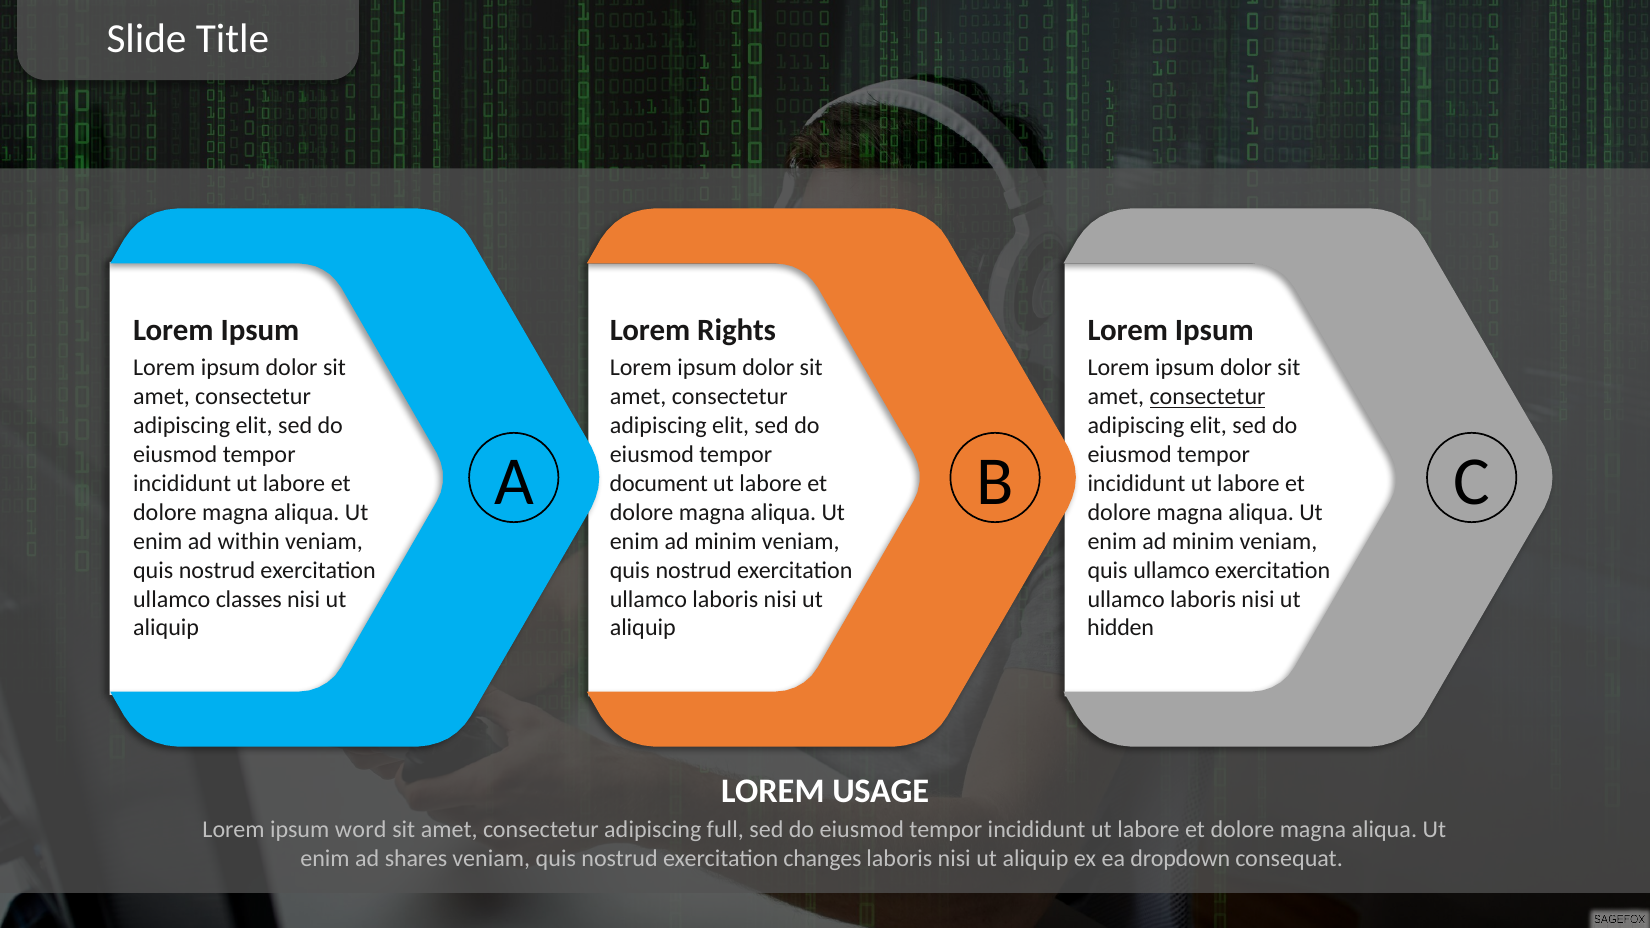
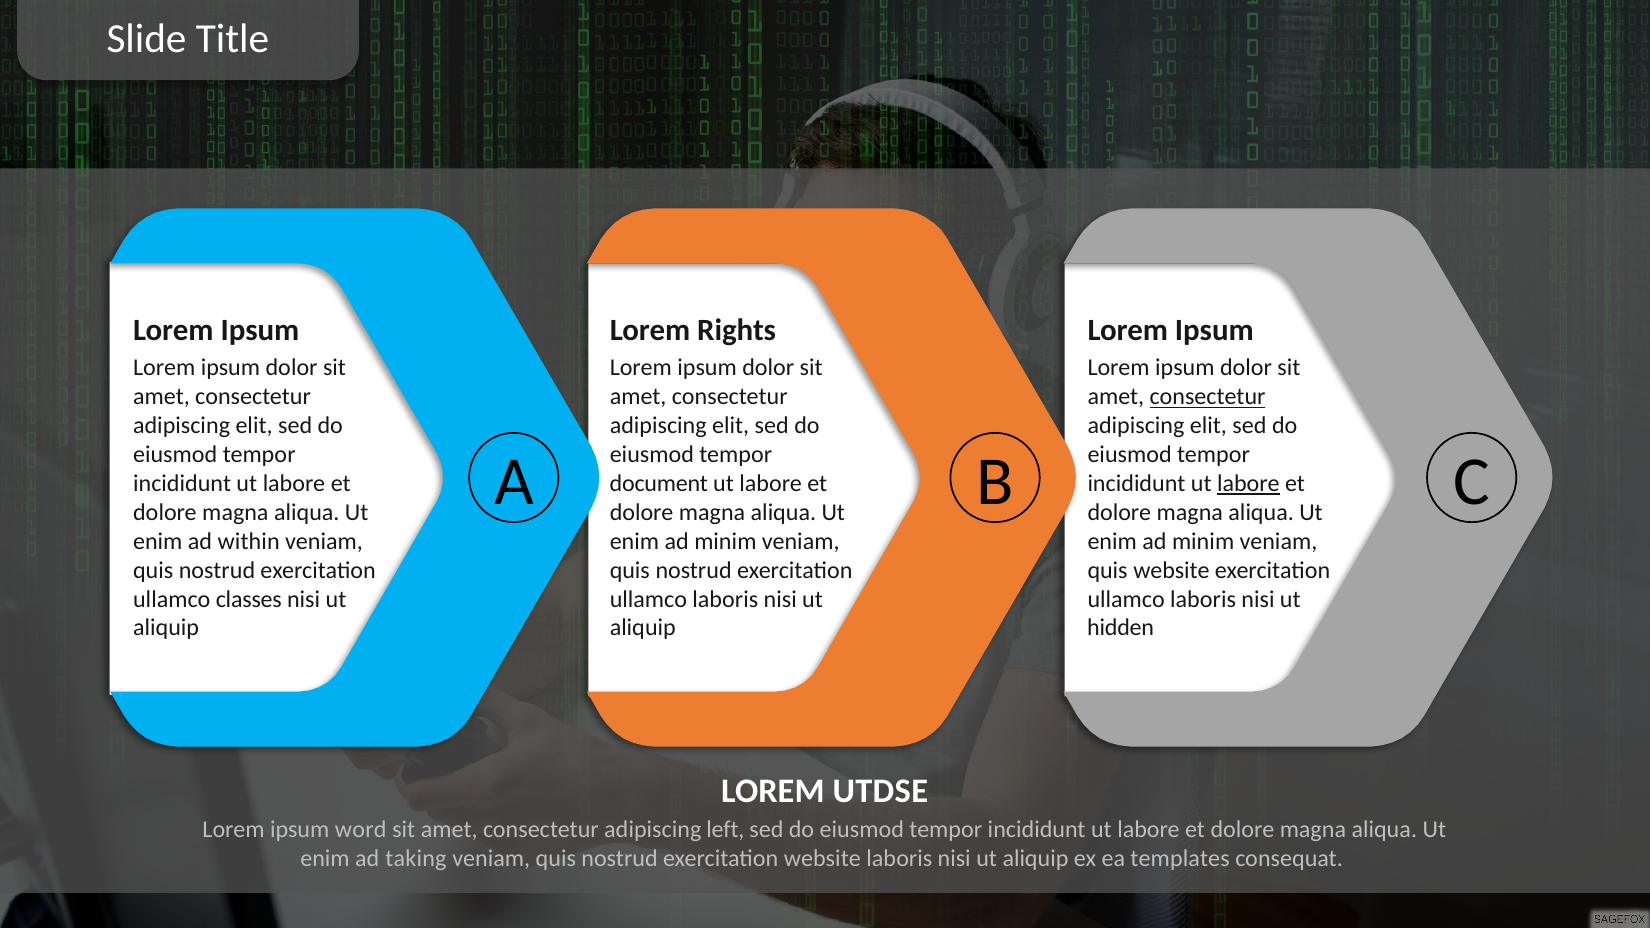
labore underline: none -> present (1248, 484)
quis ullamco: ullamco -> website (1171, 570)
USAGE: USAGE -> UTDSE (880, 791)
full: full -> left (725, 830)
shares: shares -> taking (416, 859)
exercitation changes: changes -> website (822, 859)
dropdown: dropdown -> templates (1180, 859)
